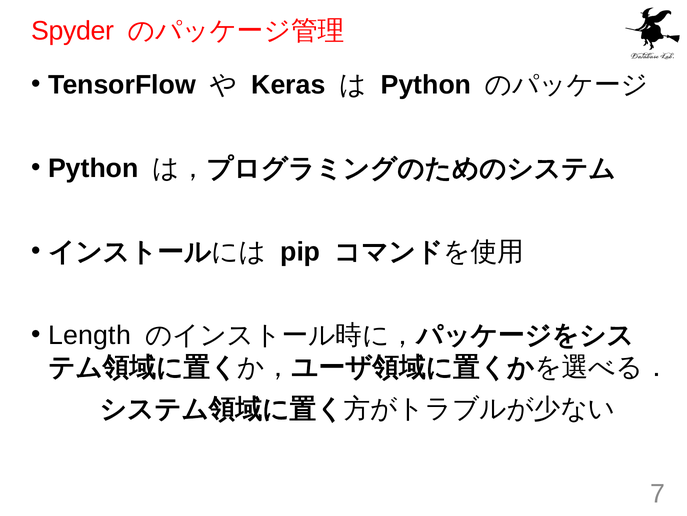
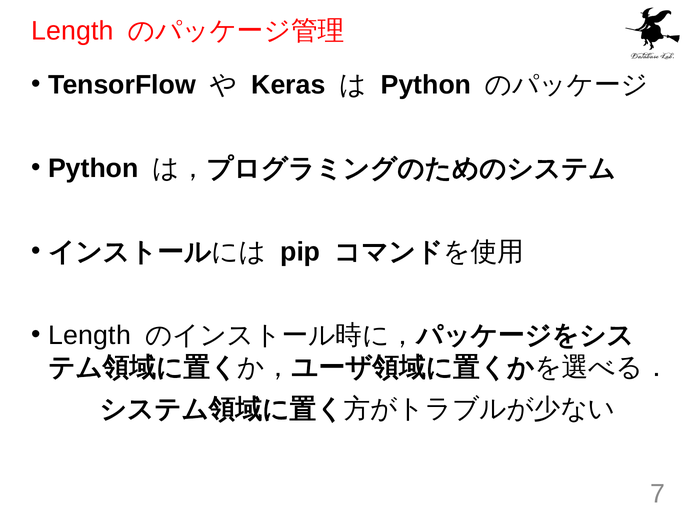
Spyder: Spyder -> Length (72, 31)
